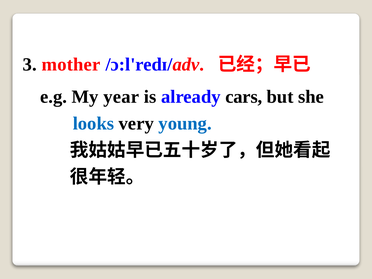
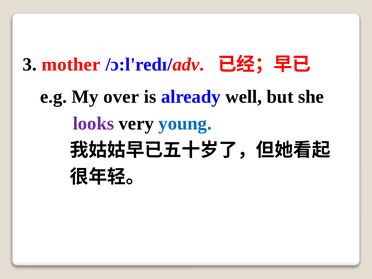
year: year -> over (121, 97)
cars: cars -> well (244, 97)
looks colour: blue -> purple (93, 123)
